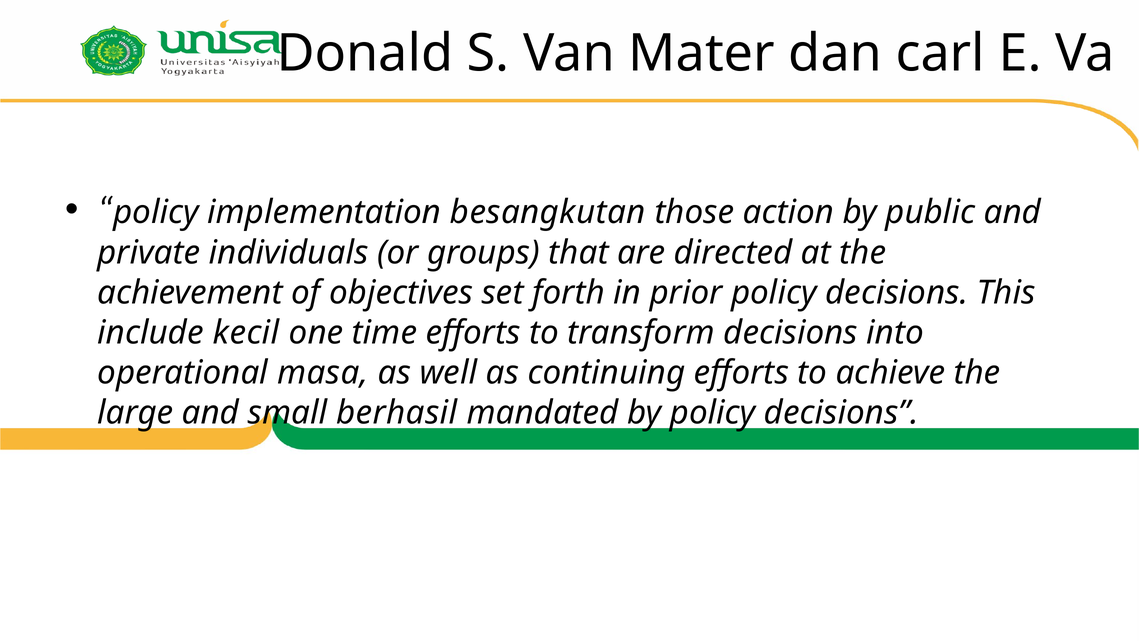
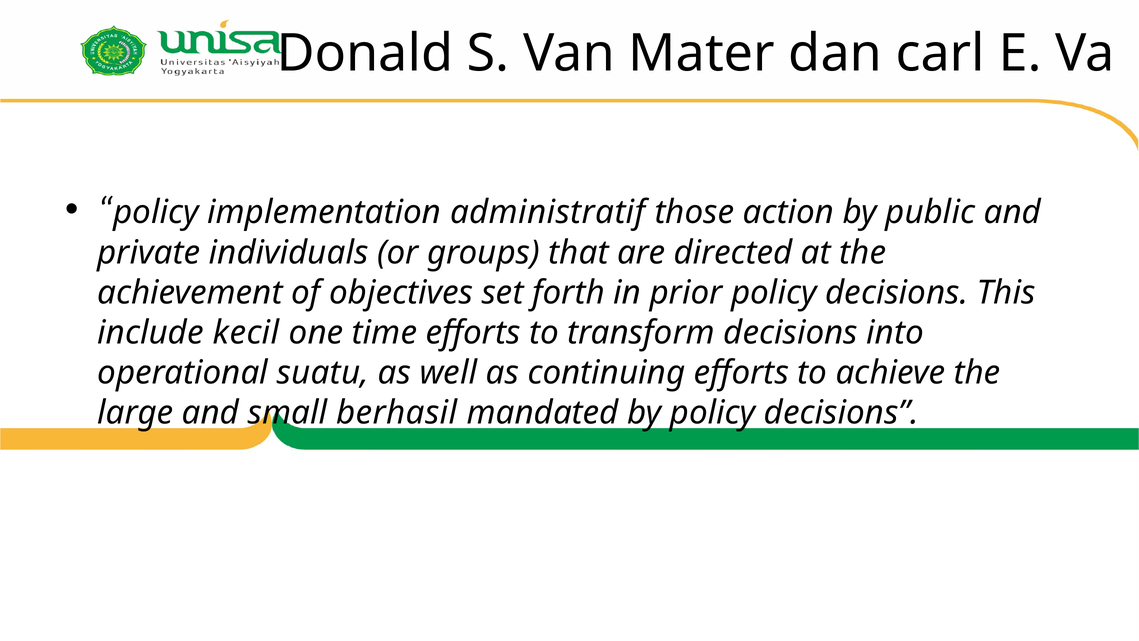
besangkutan: besangkutan -> administratif (548, 212)
masa: masa -> suatu (323, 372)
